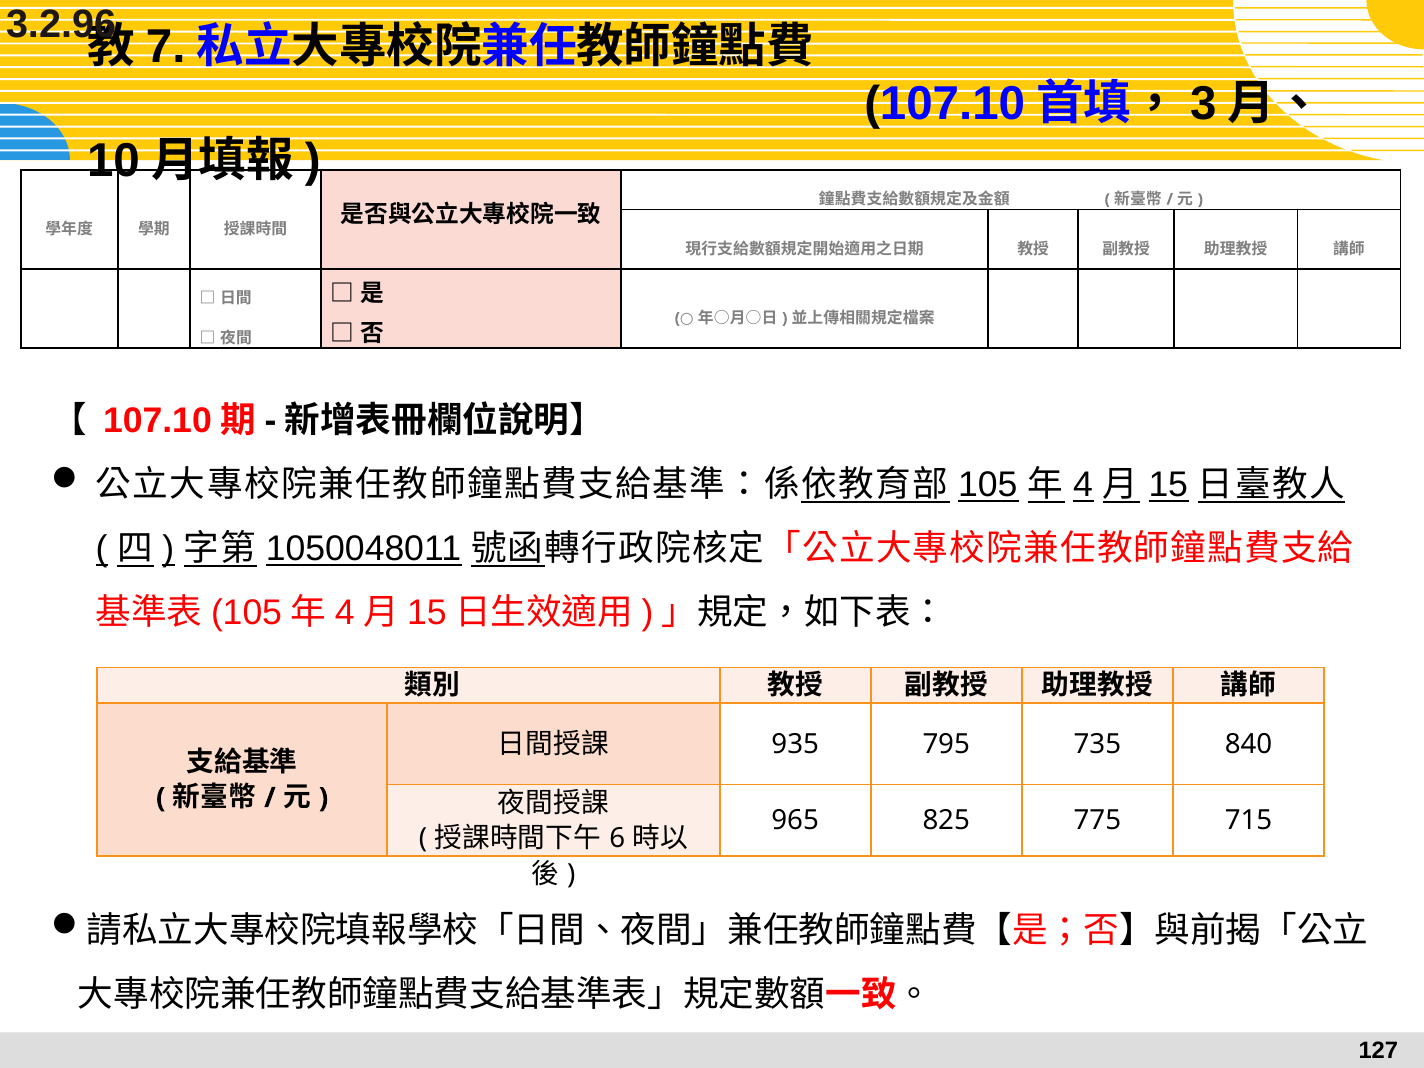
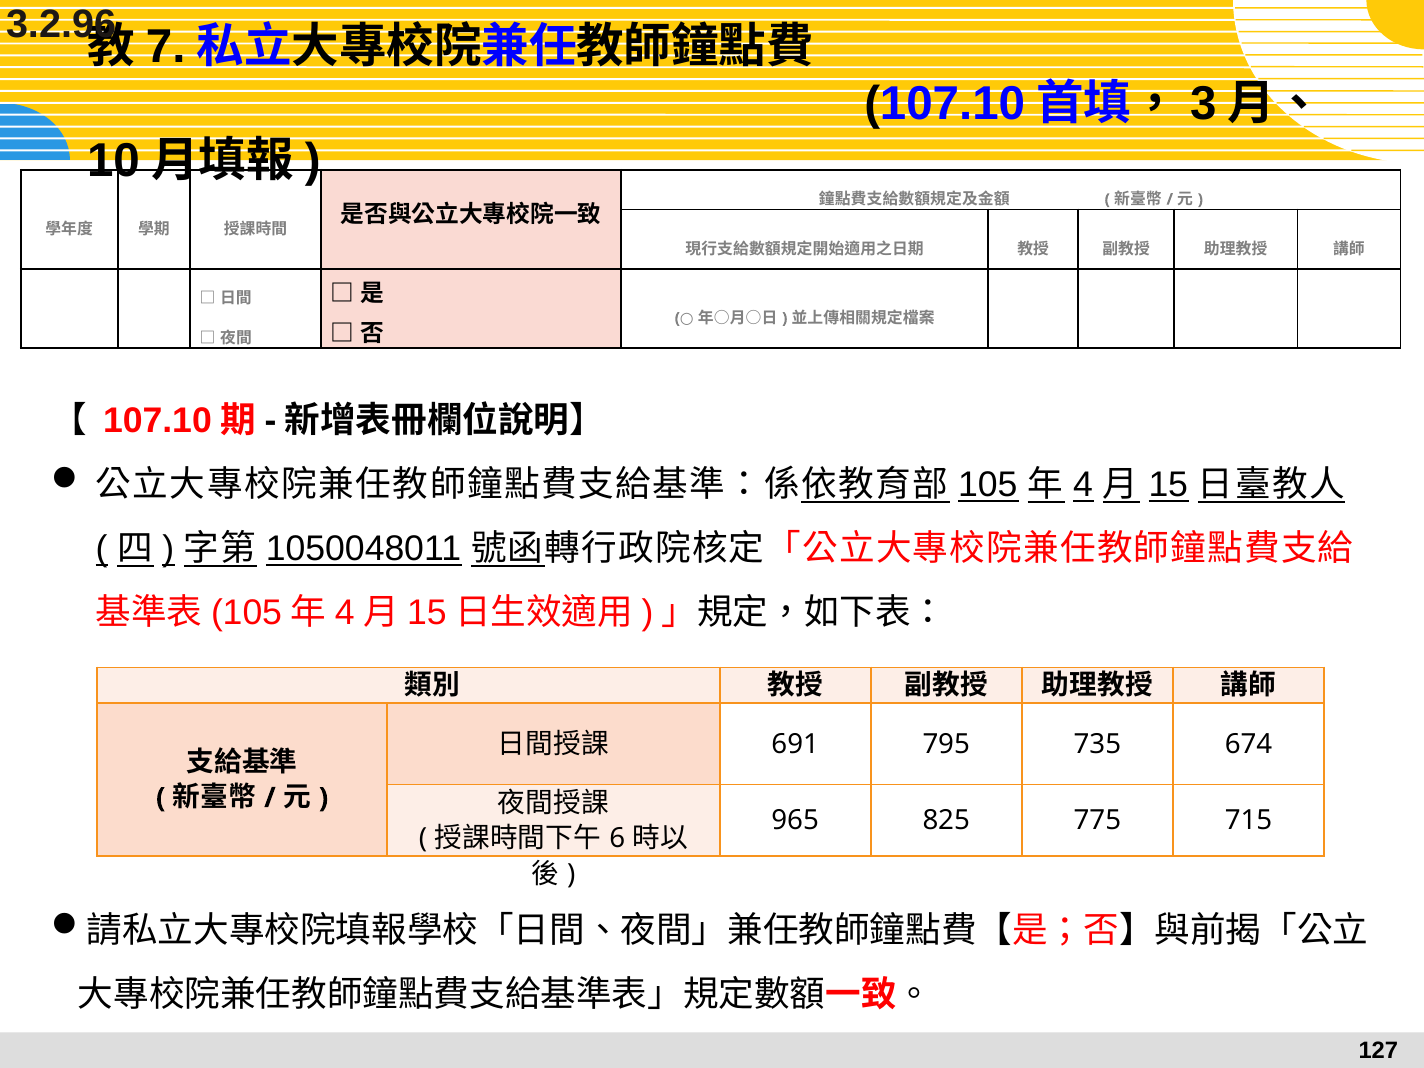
935: 935 -> 691 (795, 744)
840: 840 -> 674 (1249, 744)
